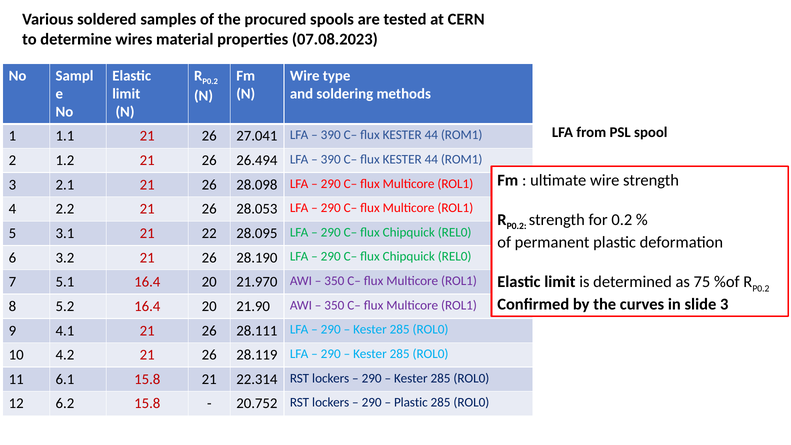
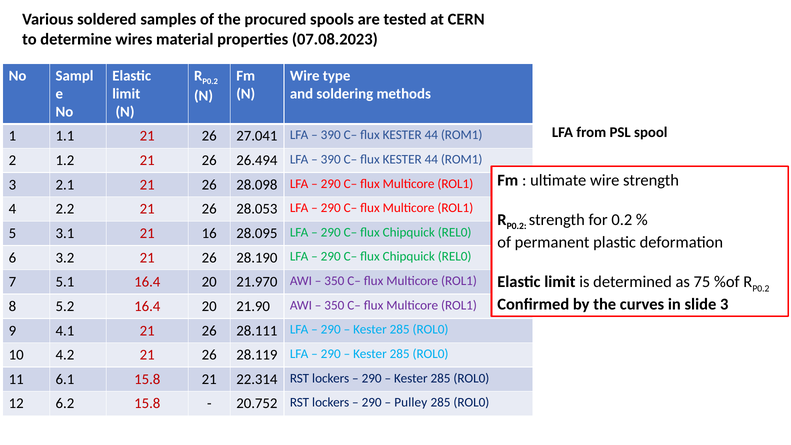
22: 22 -> 16 (209, 233)
Plastic: Plastic -> Pulley (411, 402)
